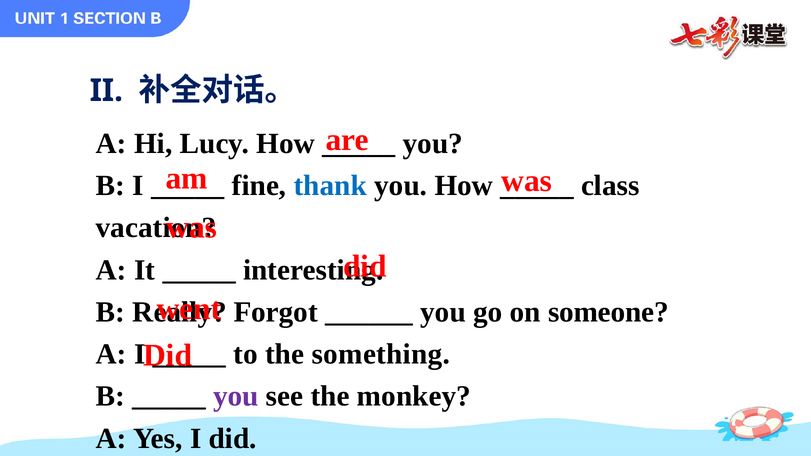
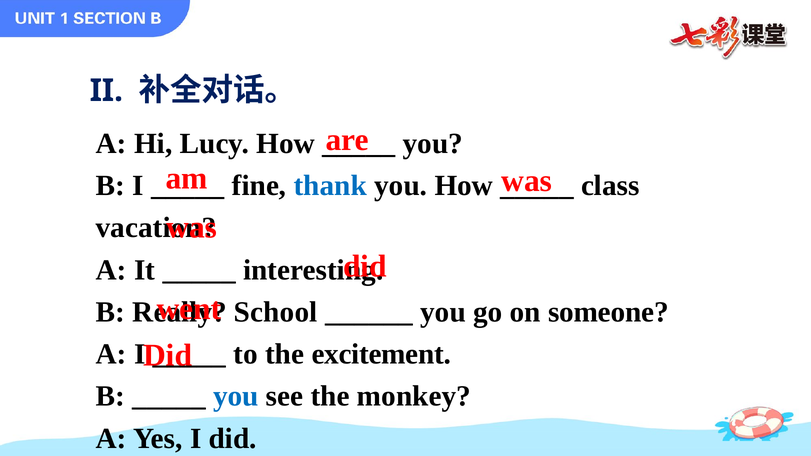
Forgot: Forgot -> School (276, 312)
something: something -> excitement (381, 354)
you colour: purple -> blue (236, 396)
